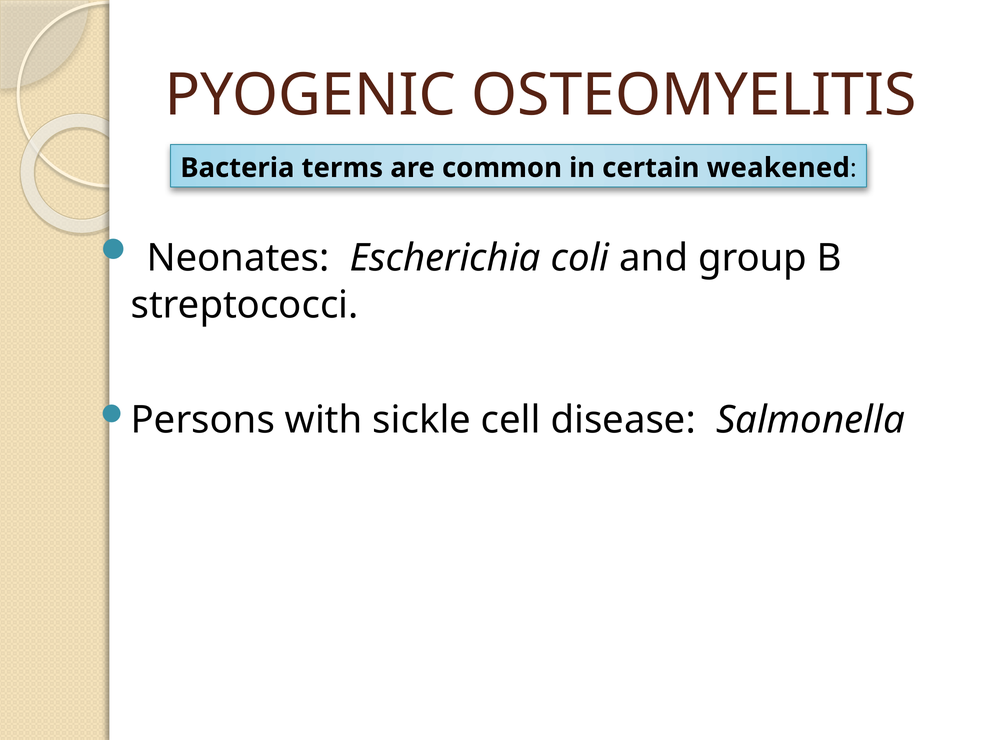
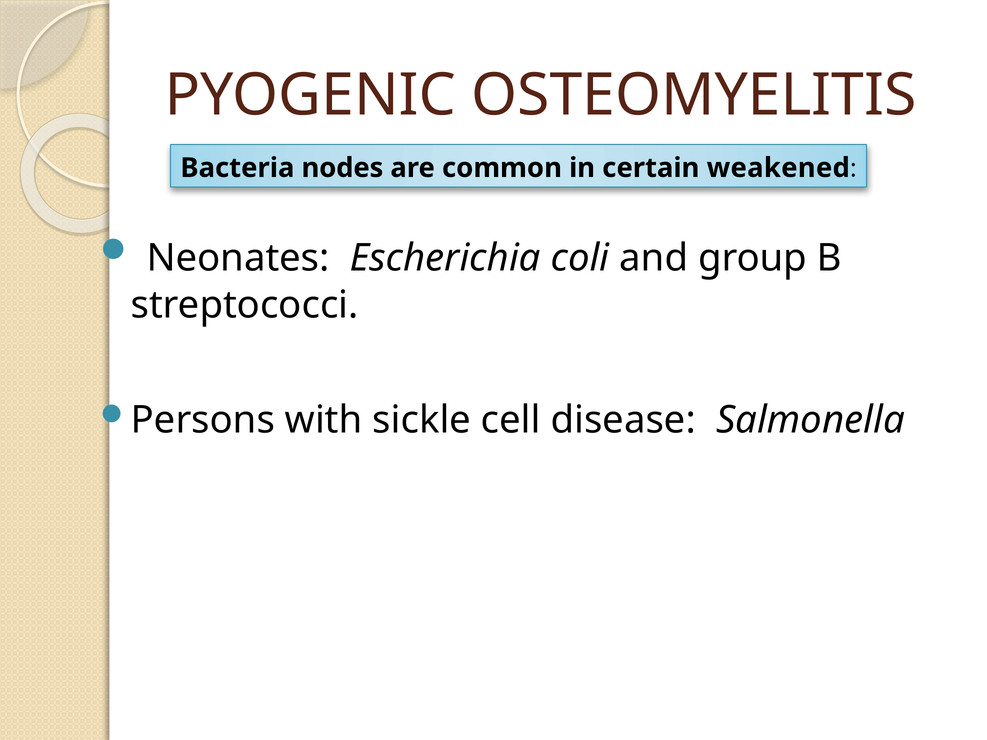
terms: terms -> nodes (342, 168)
